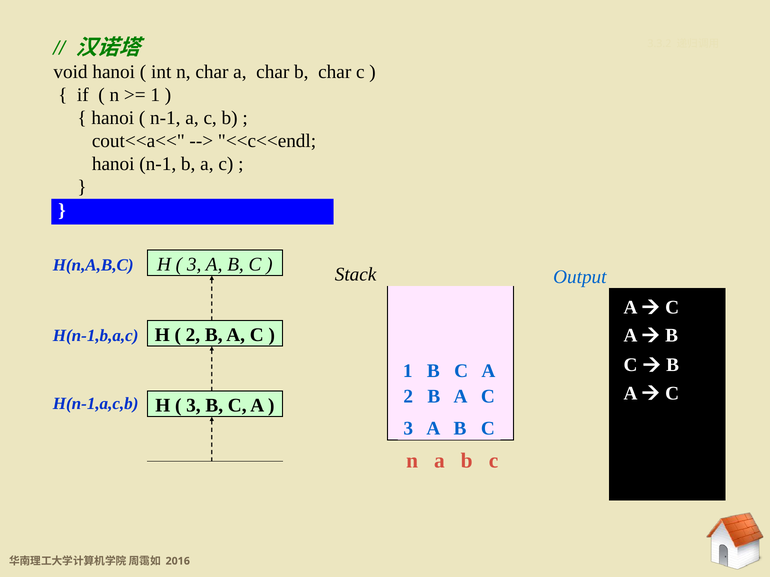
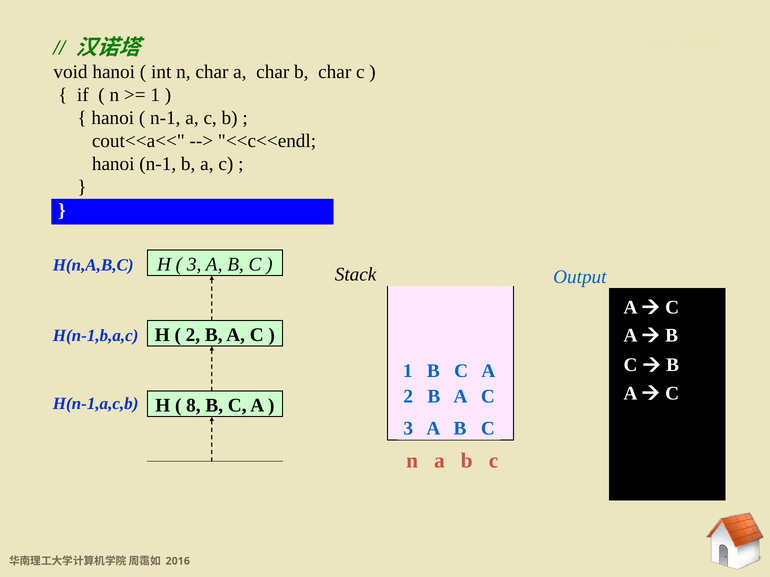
3: 3 -> 8 (193, 406)
